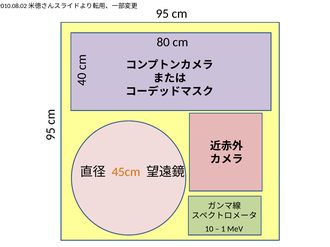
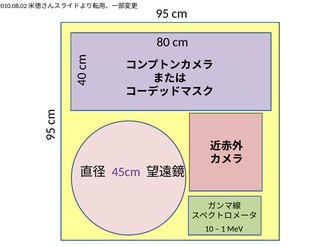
45cm colour: orange -> purple (126, 172)
